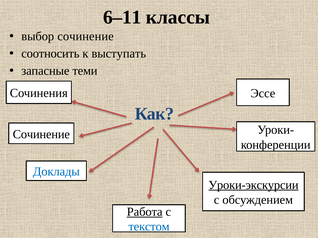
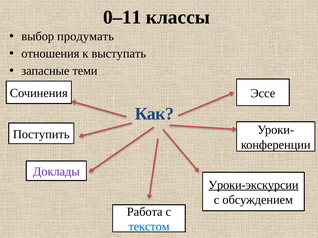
6–11: 6–11 -> 0–11 (122, 17)
выбор сочинение: сочинение -> продумать (86, 36)
соотносить: соотносить -> отношения (50, 54)
Сочинение: Сочинение -> Поступить (41, 134)
Доклады colour: blue -> purple (56, 172)
Работа underline: present -> none (145, 212)
